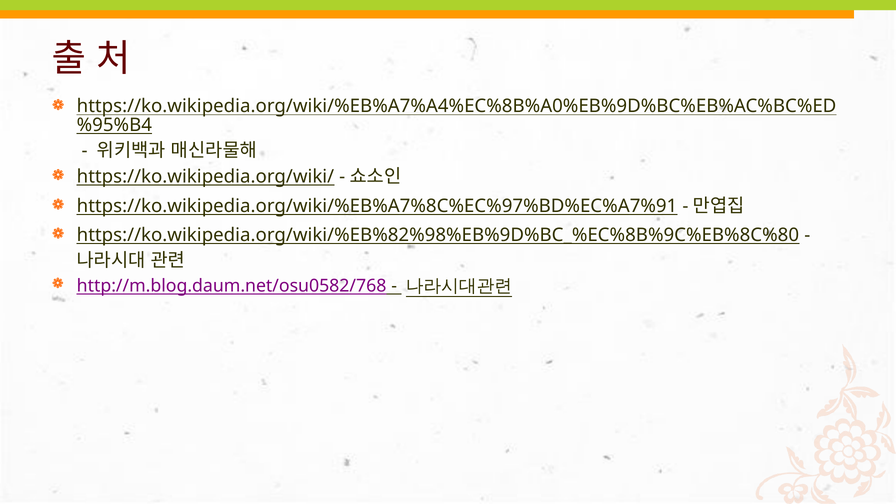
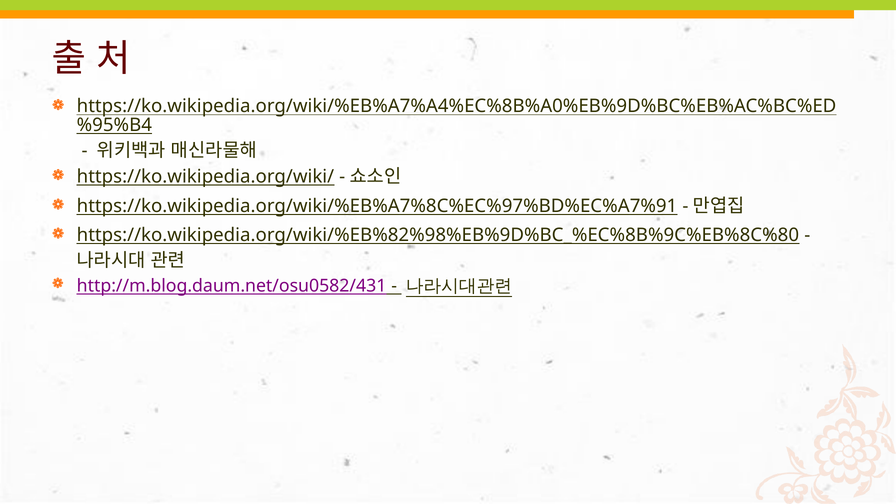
http://m.blog.daum.net/osu0582/768: http://m.blog.daum.net/osu0582/768 -> http://m.blog.daum.net/osu0582/431 (232, 286)
